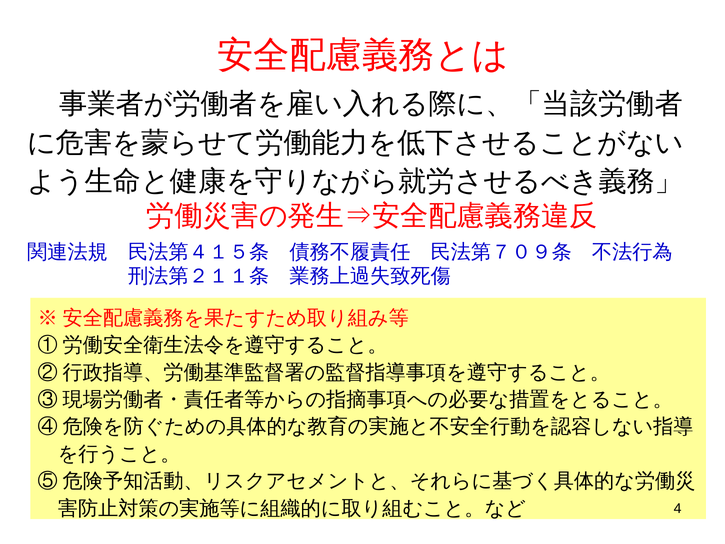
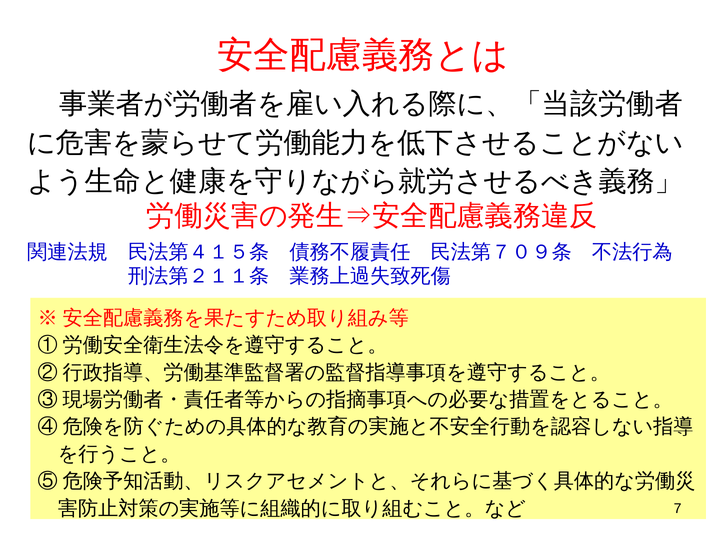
4: 4 -> 7 (678, 508)
